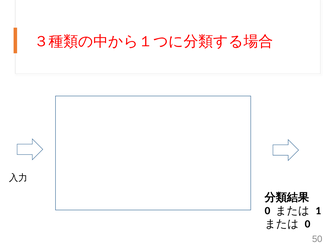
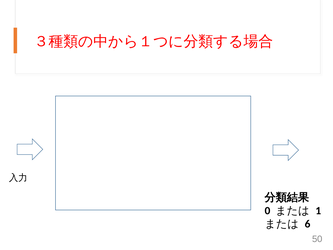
0: 0 -> 6 (308, 224)
